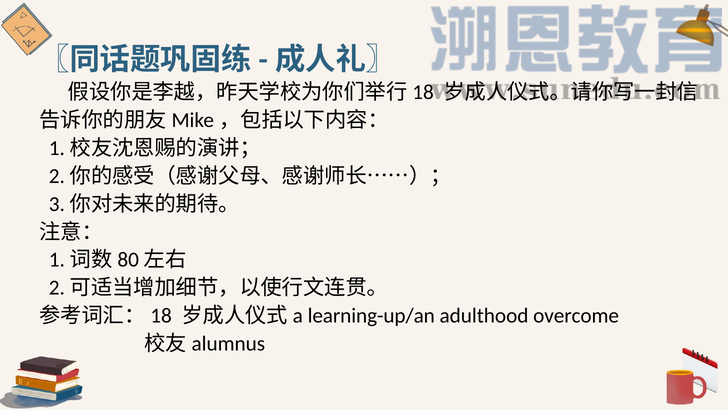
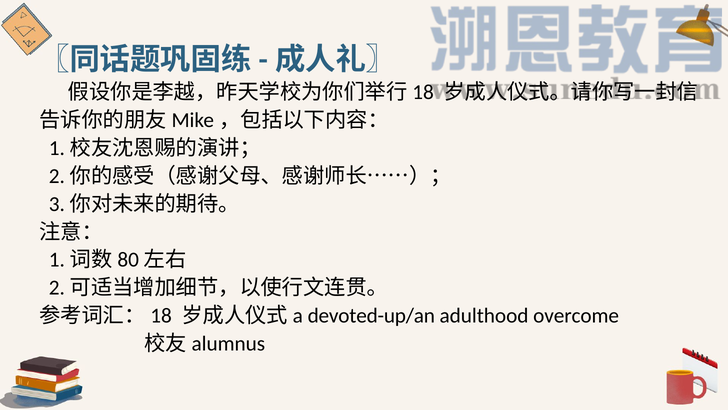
learning-up/an: learning-up/an -> devoted-up/an (371, 315)
